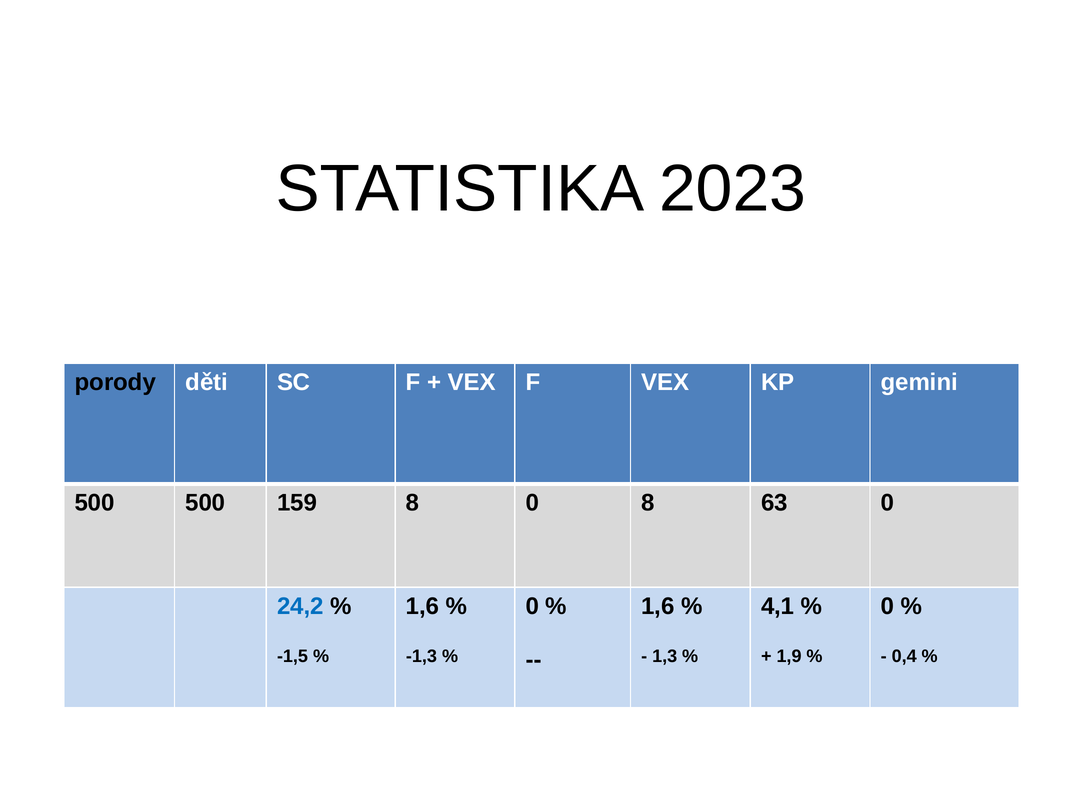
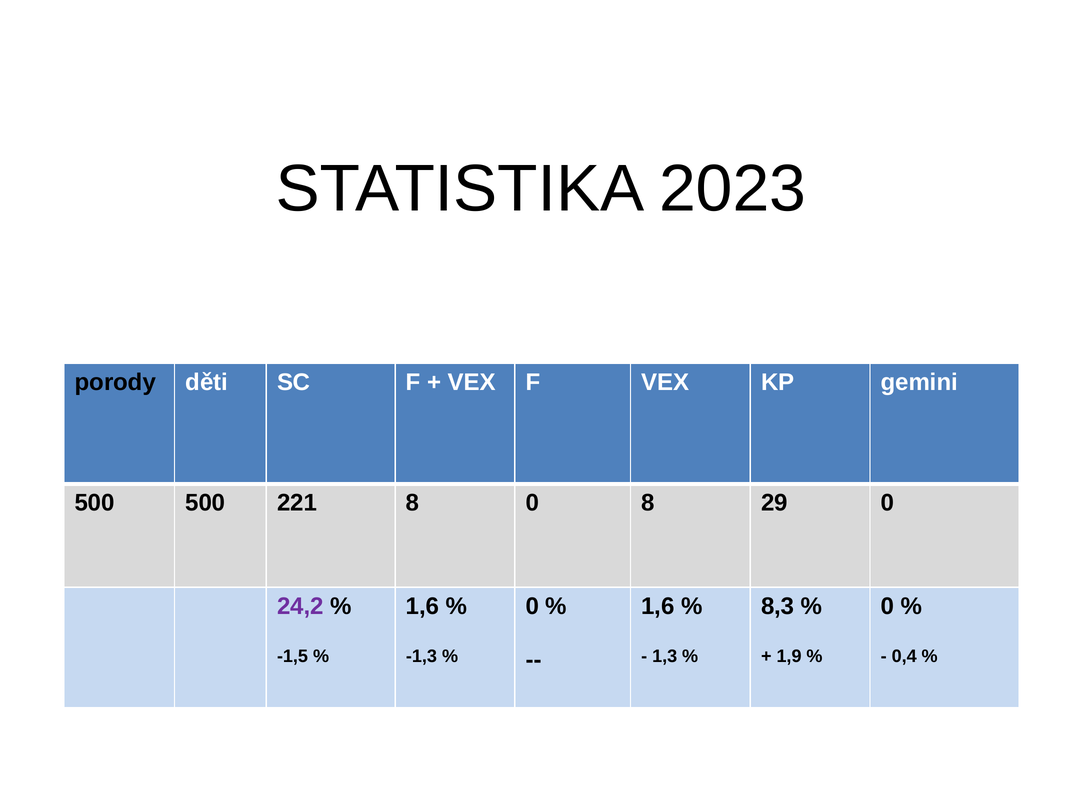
159: 159 -> 221 (297, 503)
63: 63 -> 29 (774, 503)
24,2 colour: blue -> purple (300, 606)
4,1: 4,1 -> 8,3 (778, 606)
